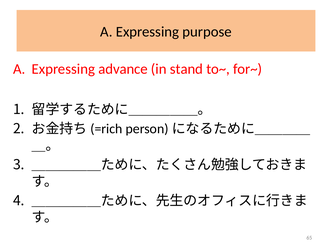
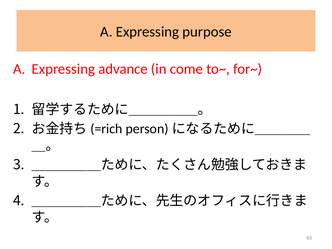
stand: stand -> come (186, 69)
